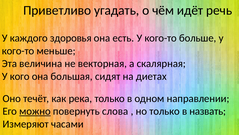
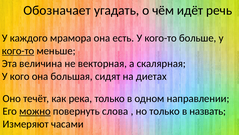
Приветливо: Приветливо -> Обозначает (57, 10)
здоровья: здоровья -> мрамора (71, 38)
кого-то underline: none -> present (18, 51)
